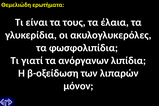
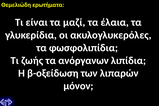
τους: τους -> μαζί (74, 22)
γιατί: γιατί -> ζωής (32, 61)
